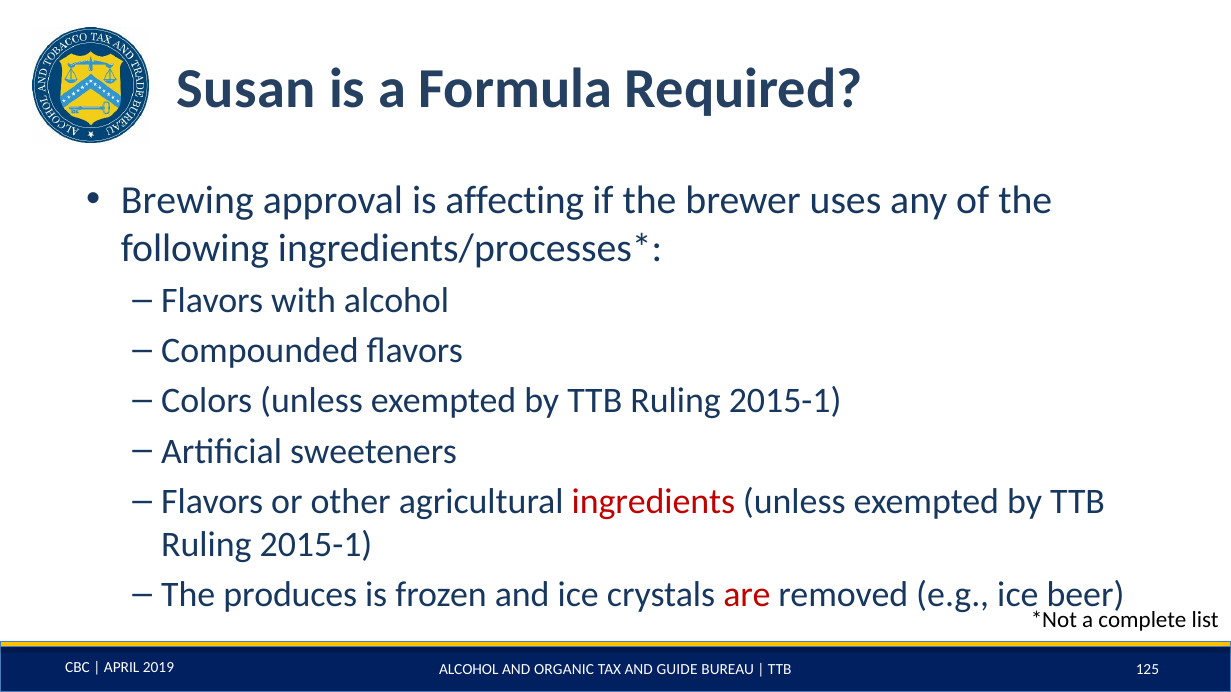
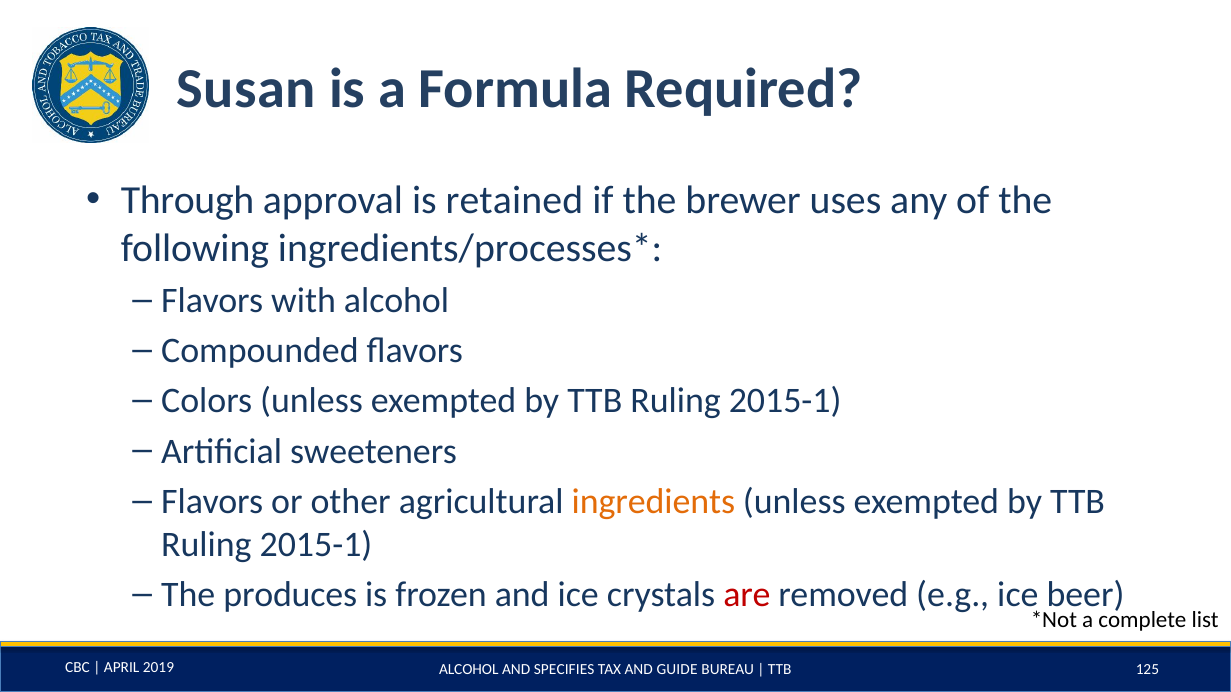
Brewing: Brewing -> Through (188, 201)
affecting: affecting -> retained (514, 201)
ingredients colour: red -> orange (653, 502)
ORGANIC: ORGANIC -> SPECIFIES (564, 670)
